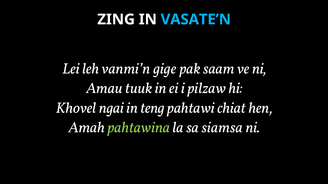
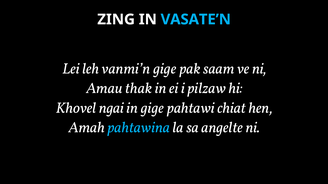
tuuk: tuuk -> thak (139, 88)
in teng: teng -> gige (152, 108)
pahtawina colour: light green -> light blue (139, 128)
siamsa: siamsa -> angelte (222, 128)
